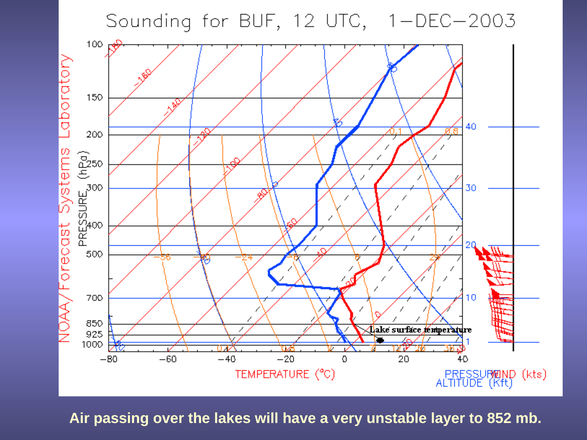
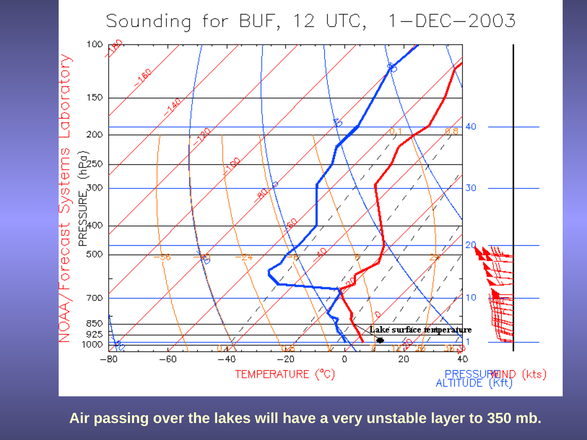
852: 852 -> 350 (499, 419)
